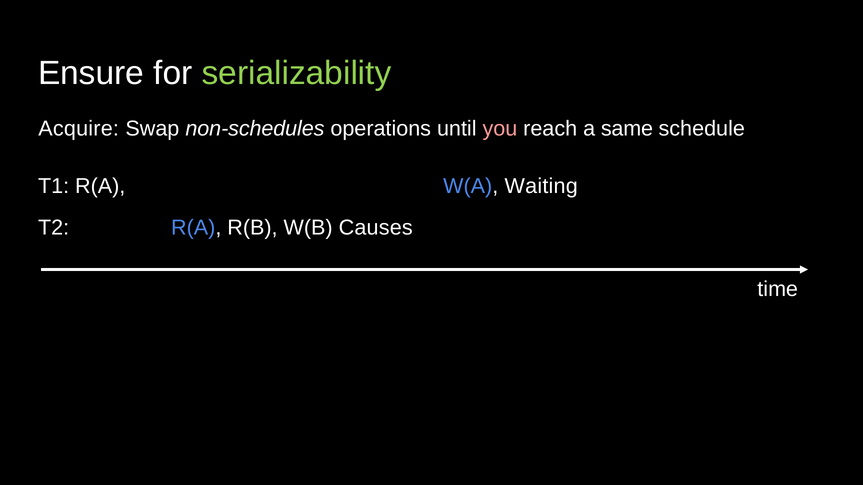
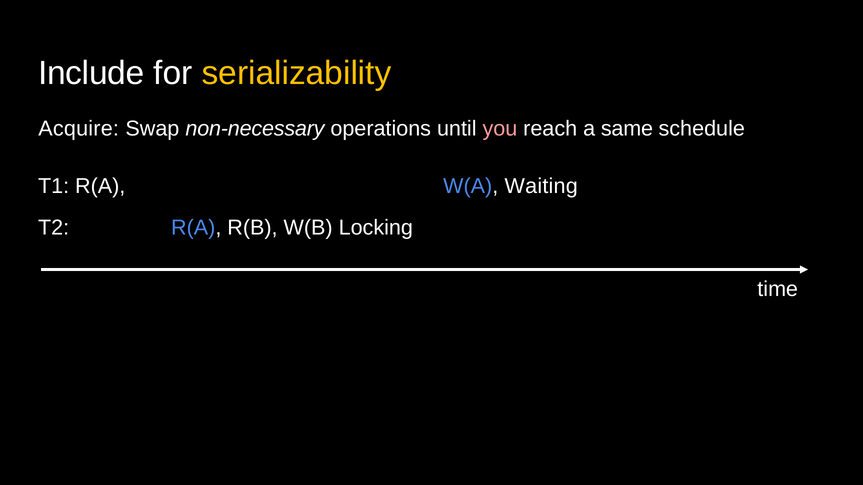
Ensure: Ensure -> Include (91, 73)
serializability colour: light green -> yellow (297, 73)
non-schedules: non-schedules -> non-necessary (255, 129)
Causes: Causes -> Locking (376, 228)
